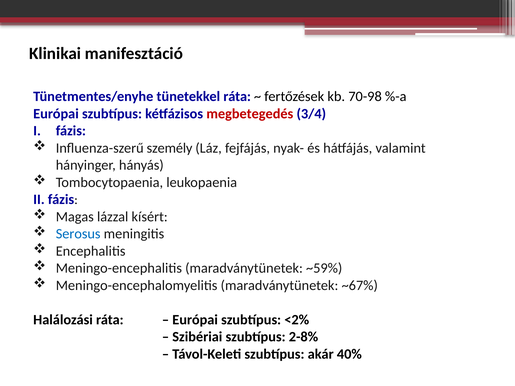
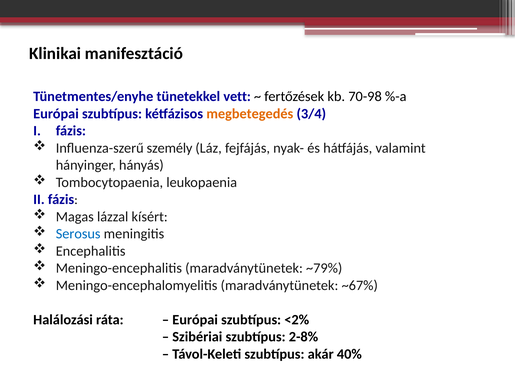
tünetekkel ráta: ráta -> vett (237, 97)
megbetegedés colour: red -> orange (250, 114)
~59%: ~59% -> ~79% (324, 268)
